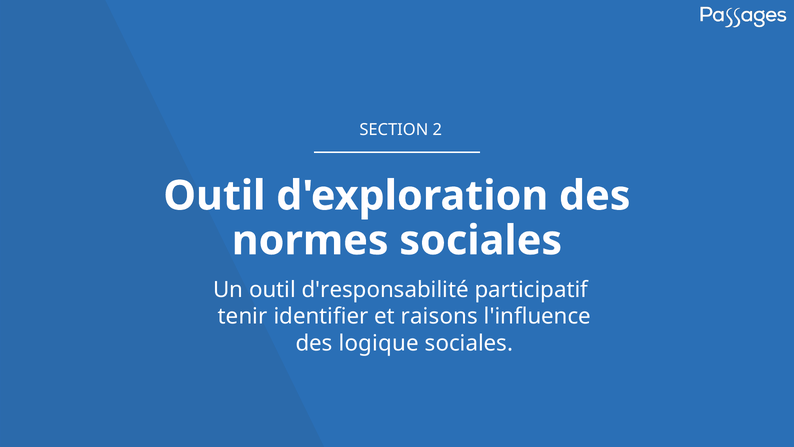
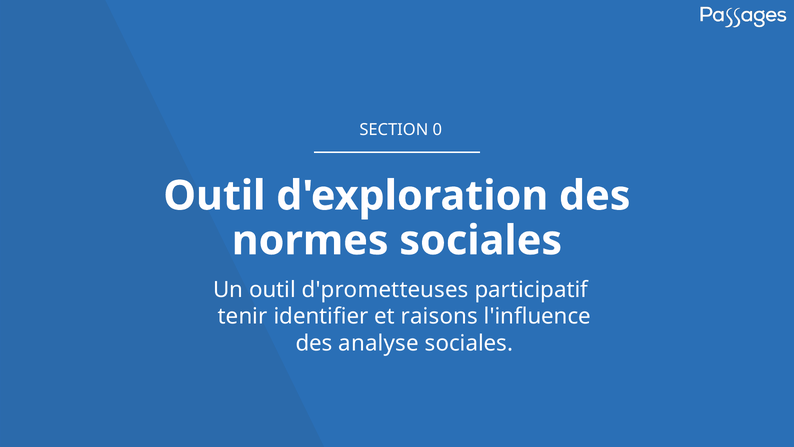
2: 2 -> 0 (437, 129)
d'responsabilité: d'responsabilité -> d'prometteuses (385, 290)
logique: logique -> analyse (379, 343)
